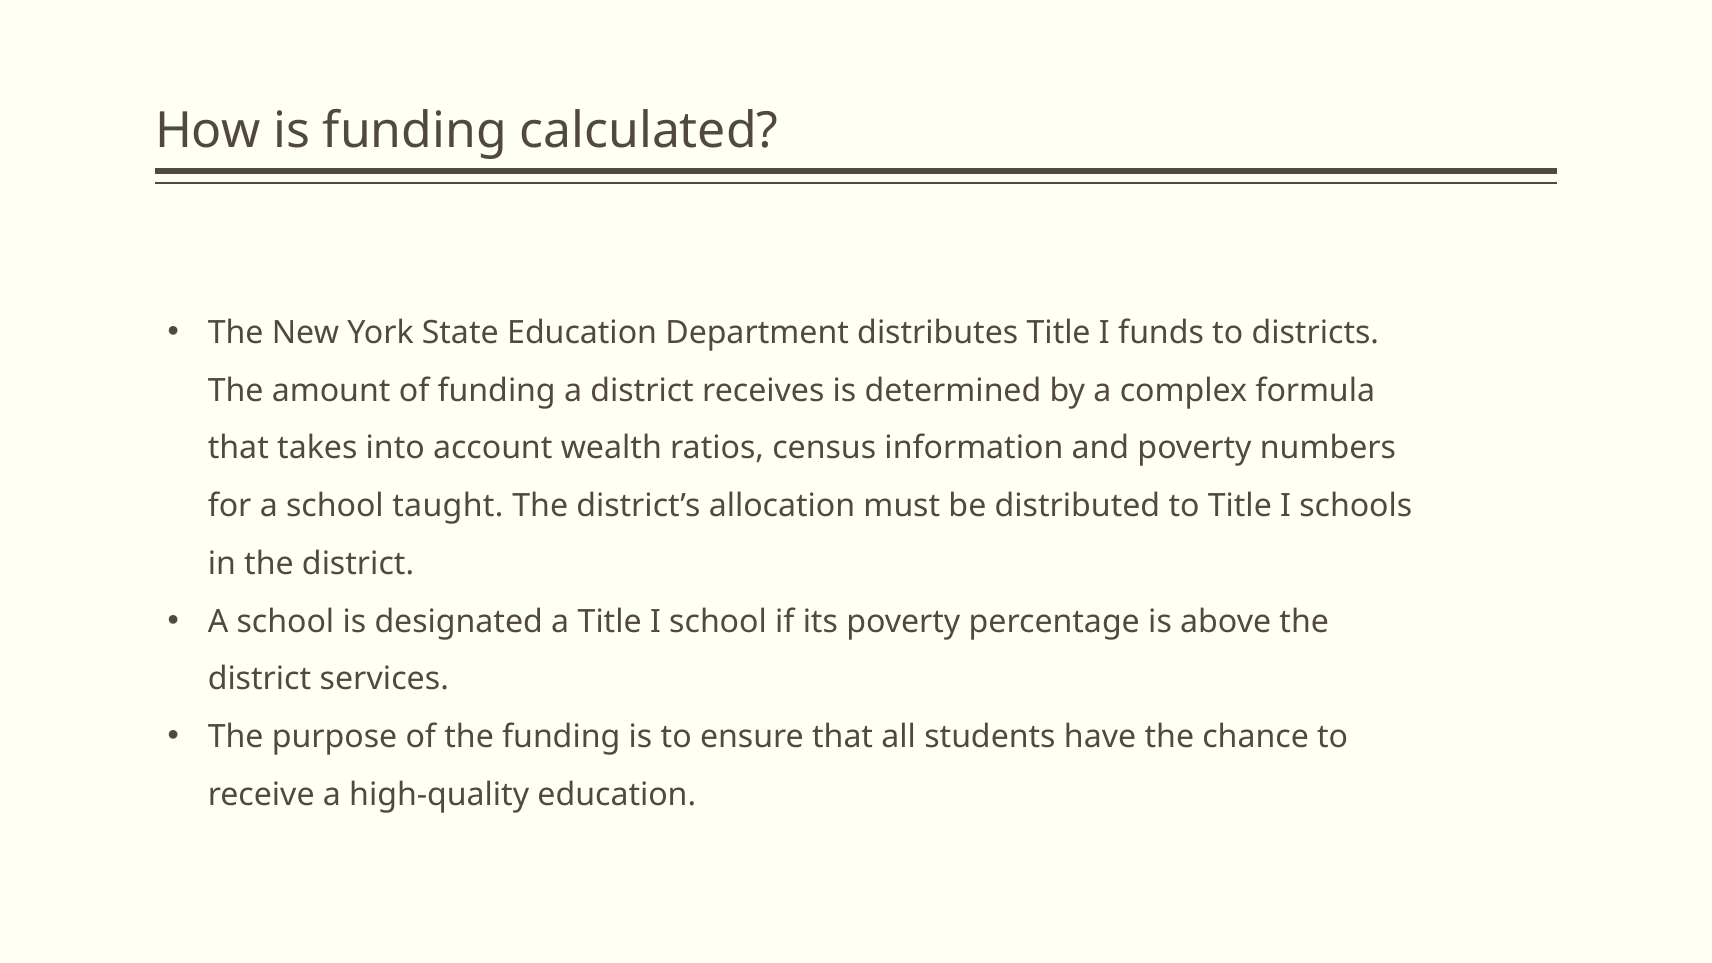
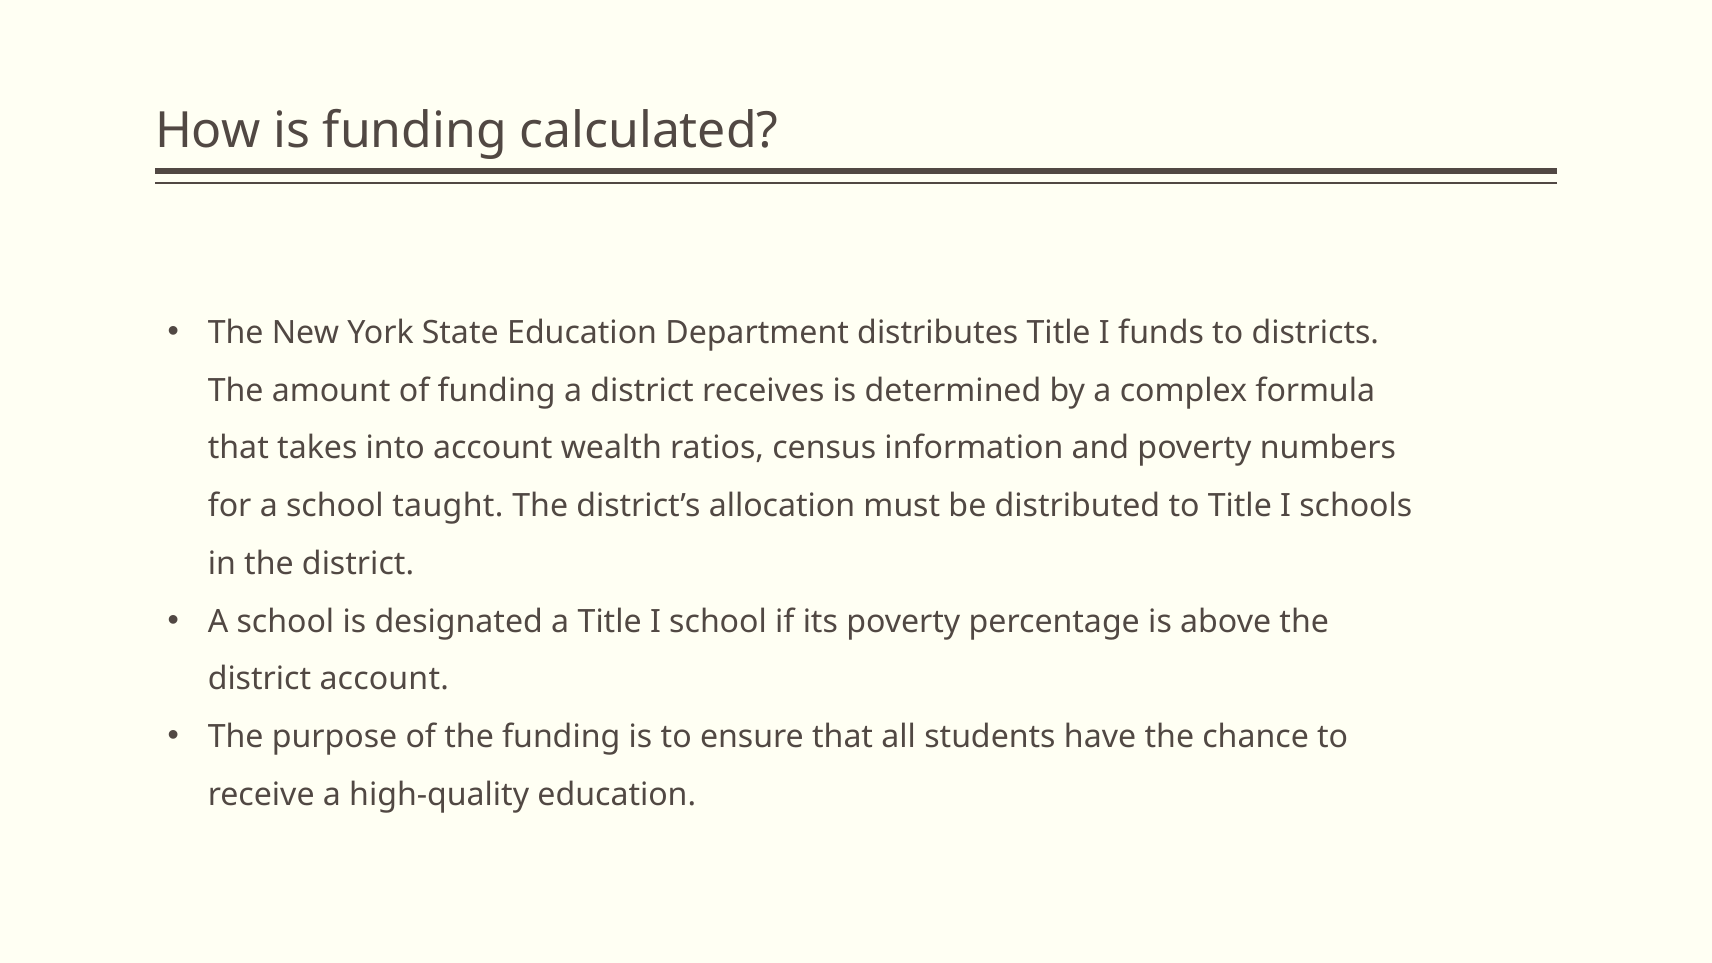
district services: services -> account (384, 679)
